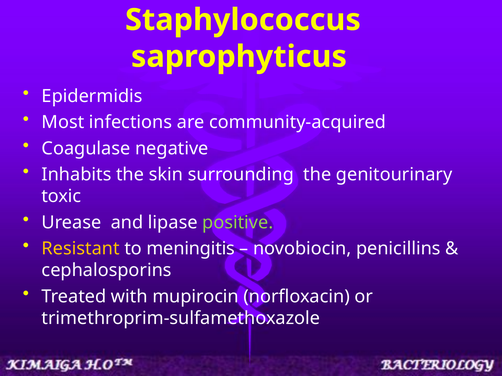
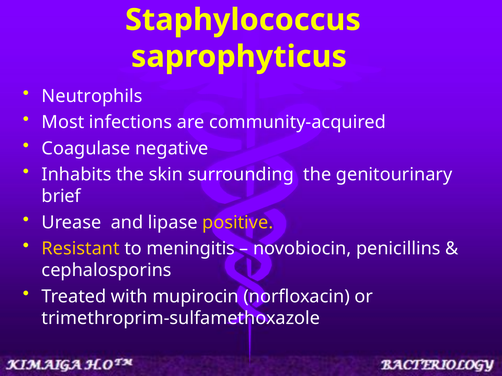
Epidermidis: Epidermidis -> Neutrophils (92, 96)
toxic: toxic -> brief (61, 197)
positive colour: light green -> yellow (238, 223)
